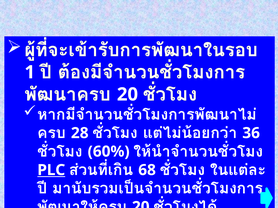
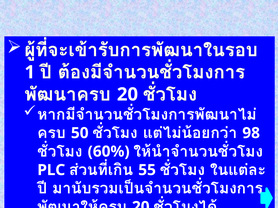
28: 28 -> 50 (80, 133)
36: 36 -> 98 (251, 133)
PLC underline: present -> none (51, 170)
68: 68 -> 55 (147, 170)
